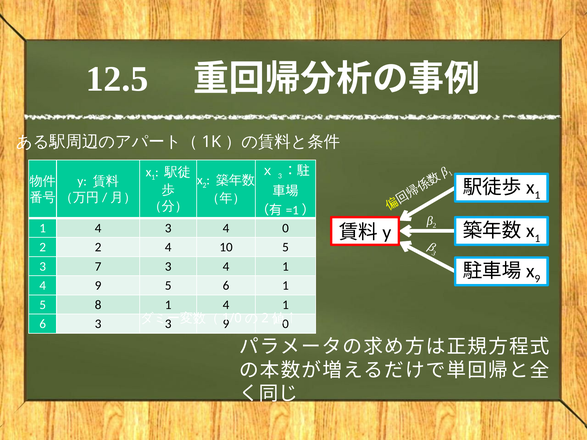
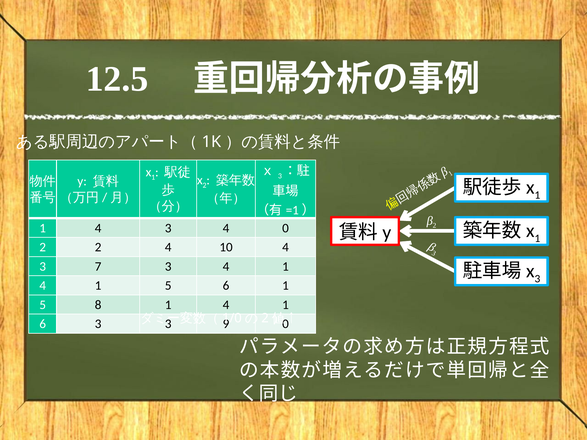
10 5: 5 -> 4 (286, 247)
9: 9 -> 3 (537, 279)
9: 9 -> 1 (98, 286)
